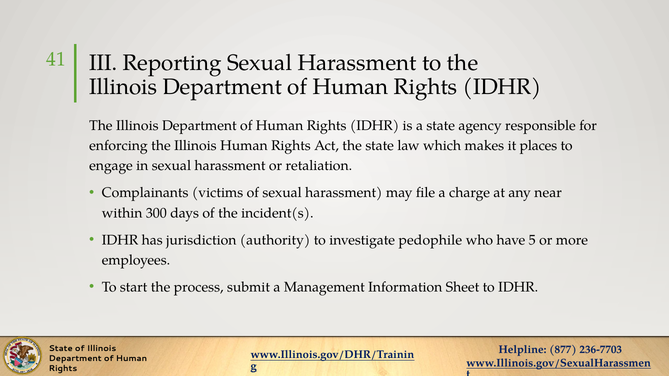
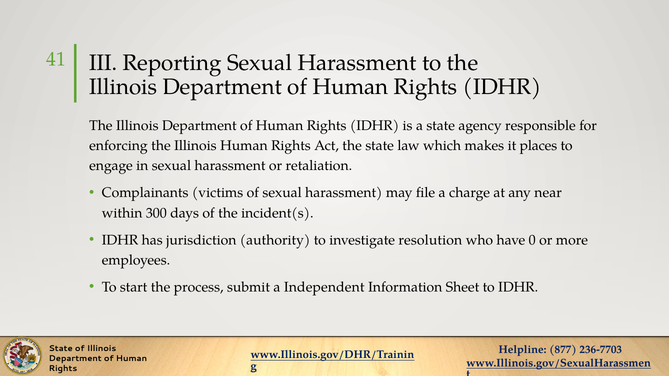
pedophile: pedophile -> resolution (430, 240)
5: 5 -> 0 (532, 240)
Management: Management -> Independent (324, 287)
